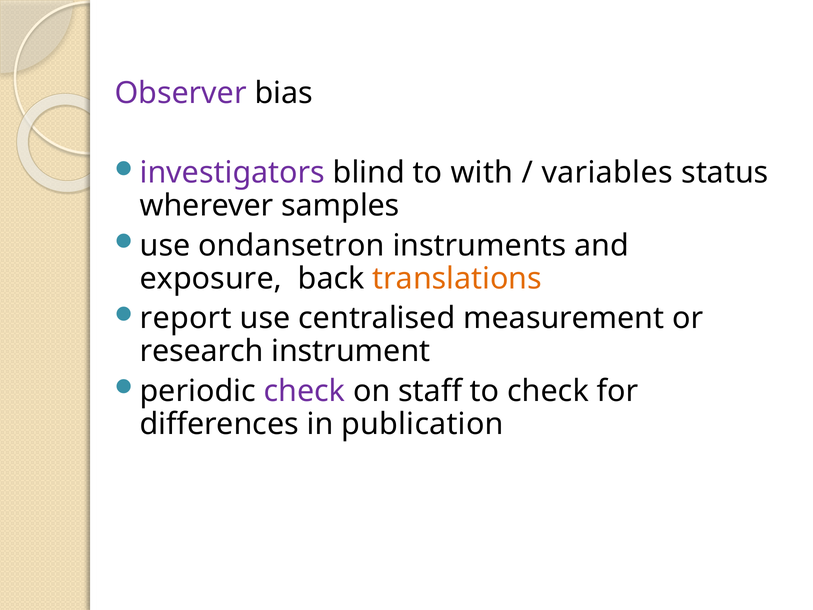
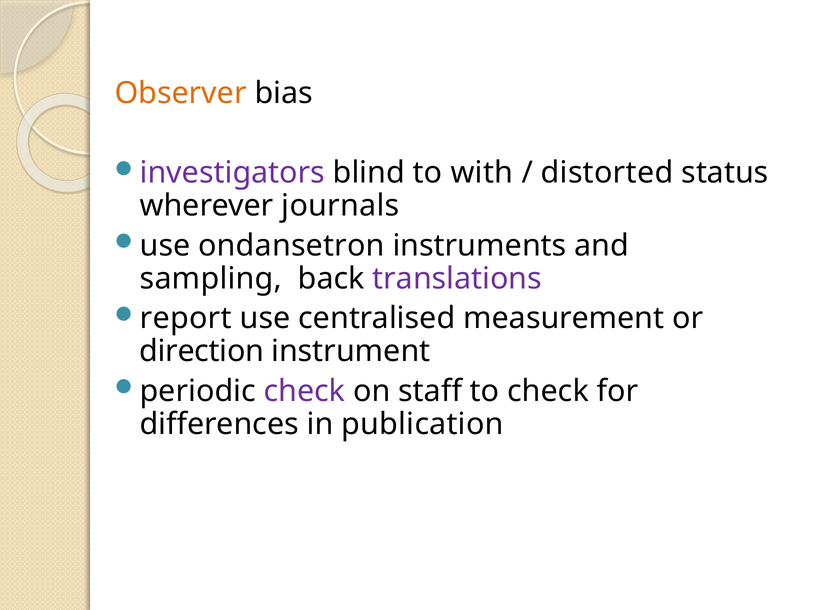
Observer colour: purple -> orange (181, 93)
variables: variables -> distorted (607, 173)
samples: samples -> journals (340, 206)
exposure: exposure -> sampling (211, 278)
translations colour: orange -> purple (457, 278)
research: research -> direction (202, 351)
